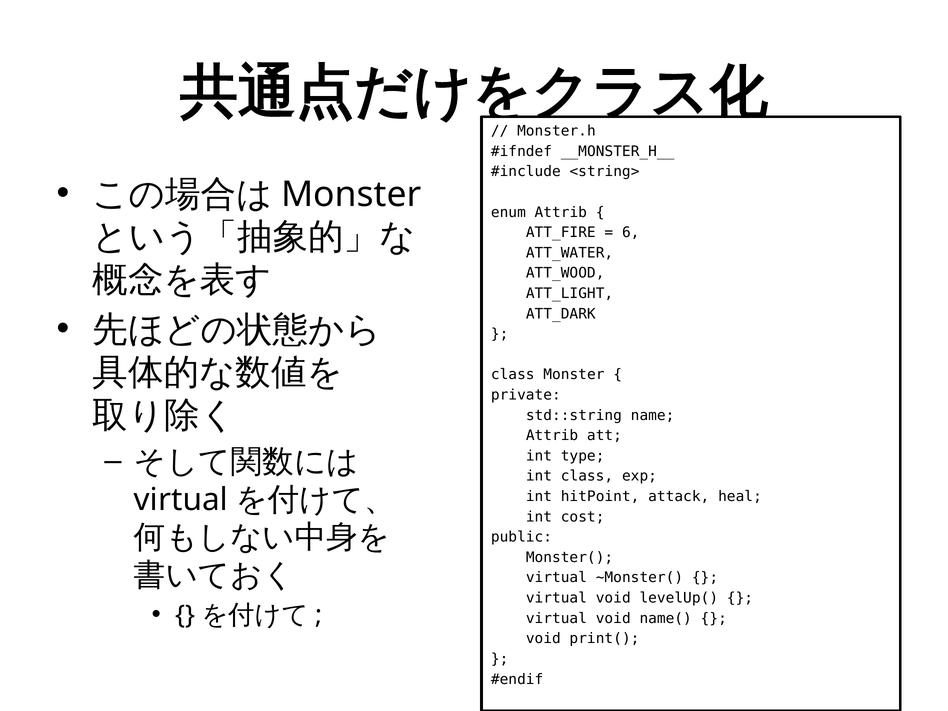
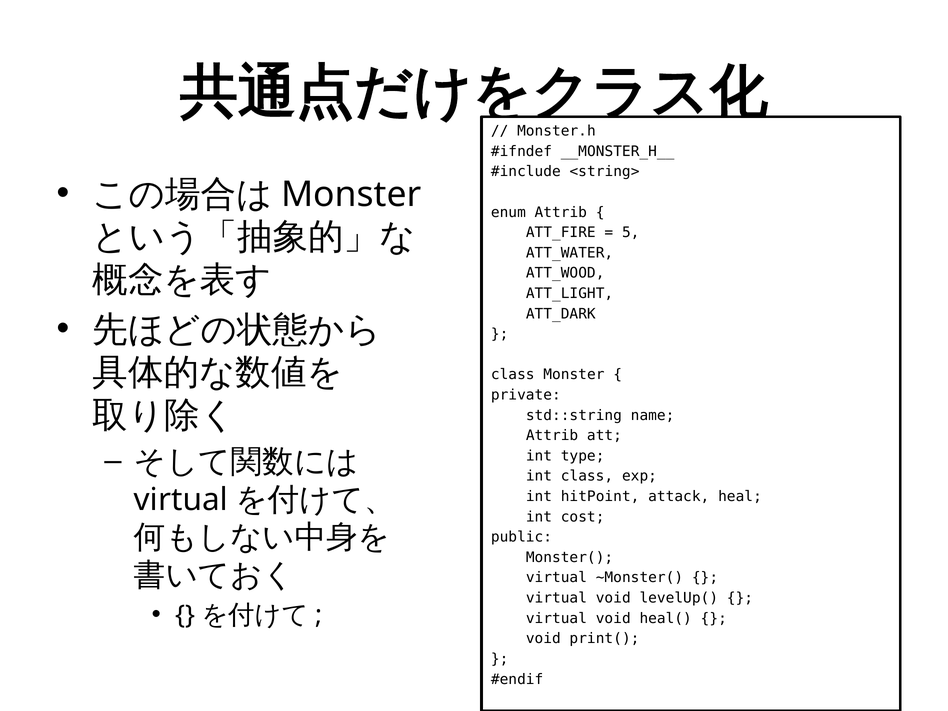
6: 6 -> 5 (631, 233)
name(: name( -> heal( (666, 618)
